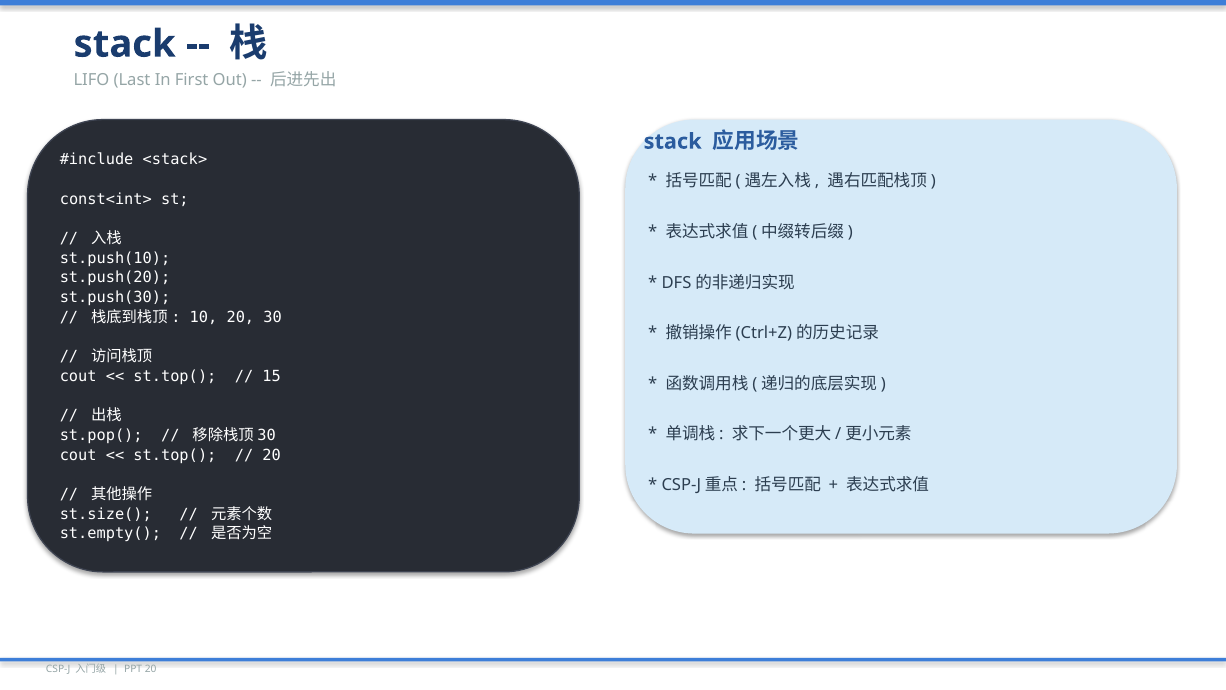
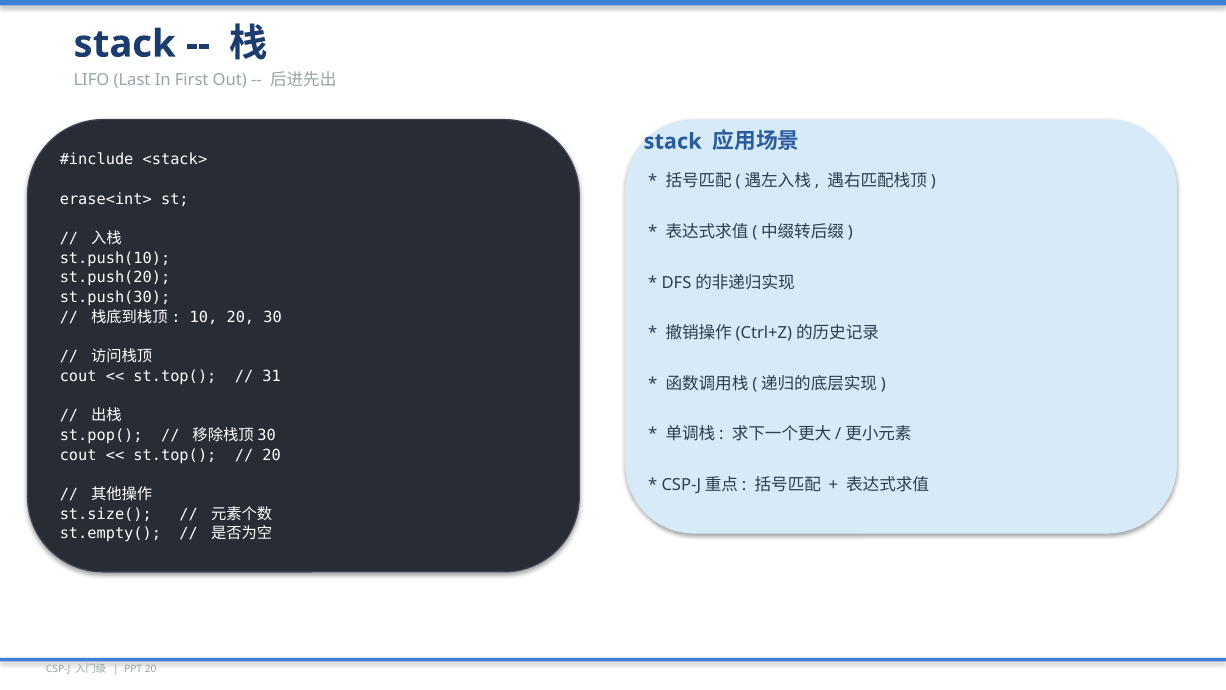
const<int>: const<int> -> erase<int> (106, 199)
15: 15 -> 31 (272, 376)
